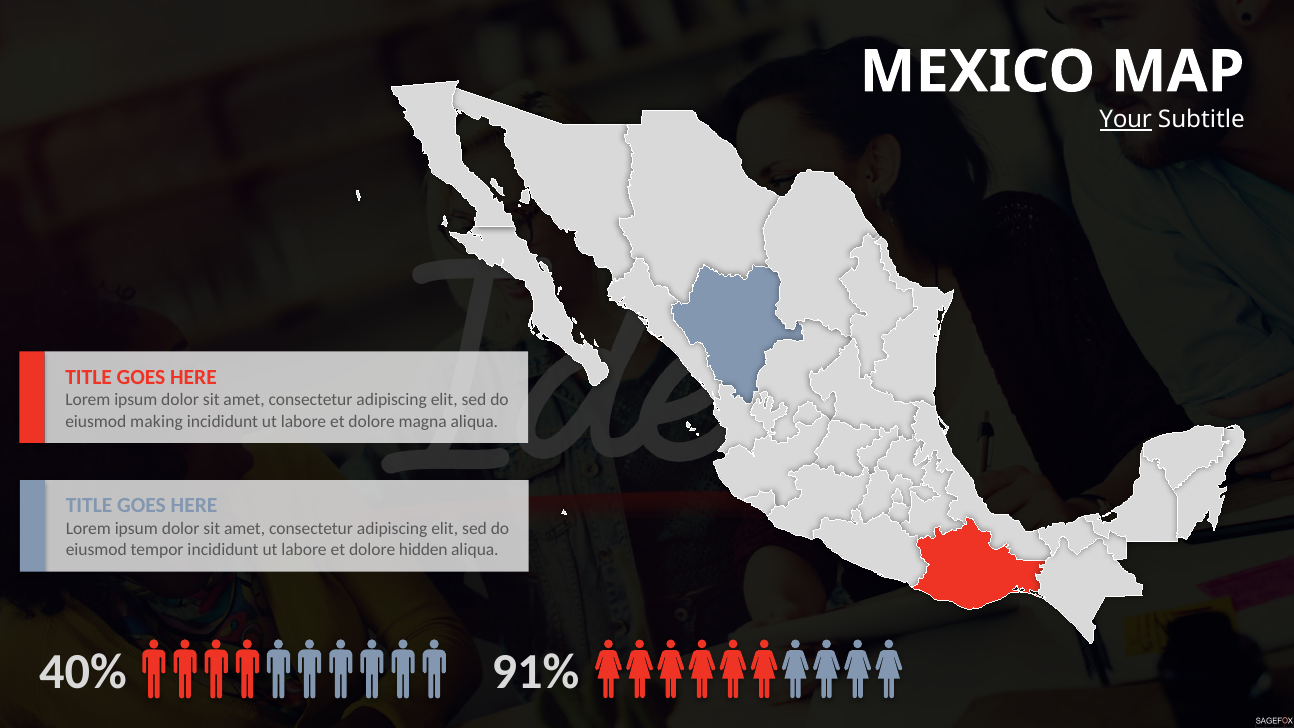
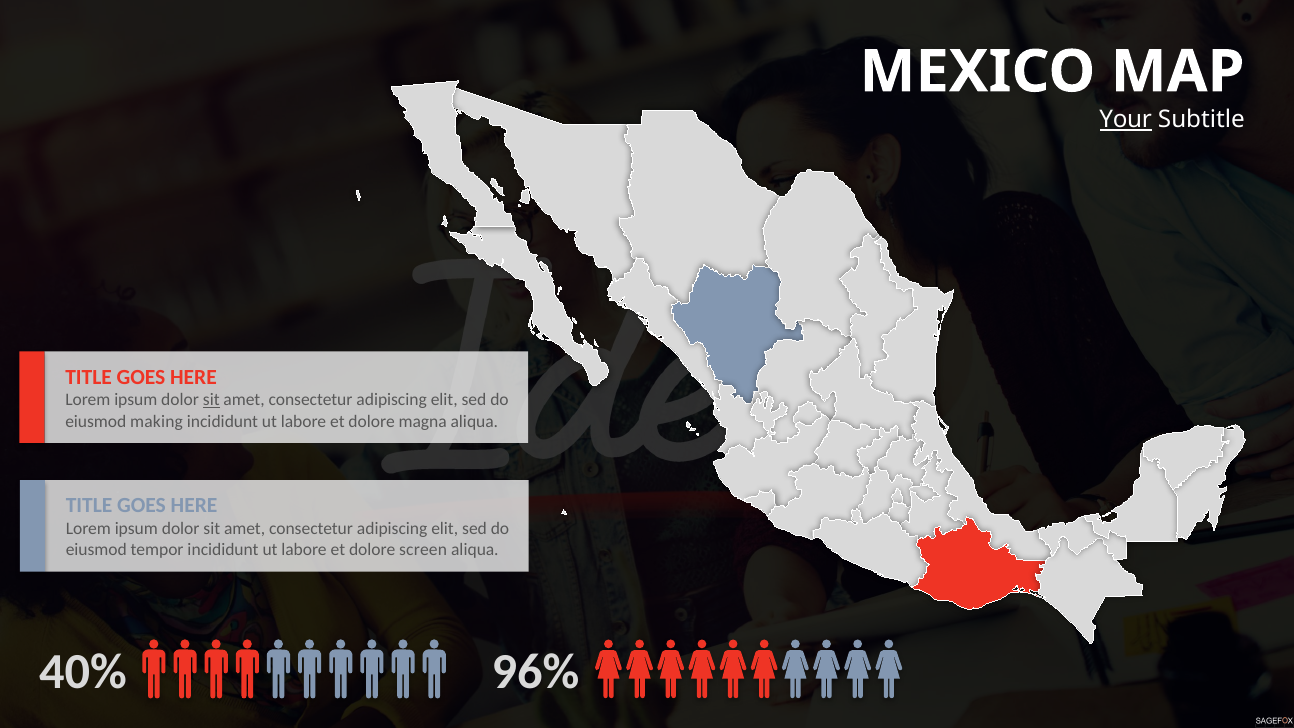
sit underline: none -> present (211, 400)
hidden: hidden -> screen (423, 550)
91%: 91% -> 96% (536, 672)
